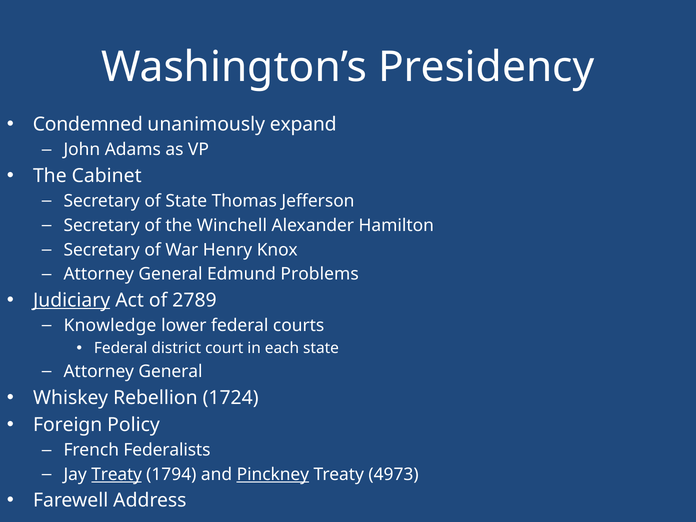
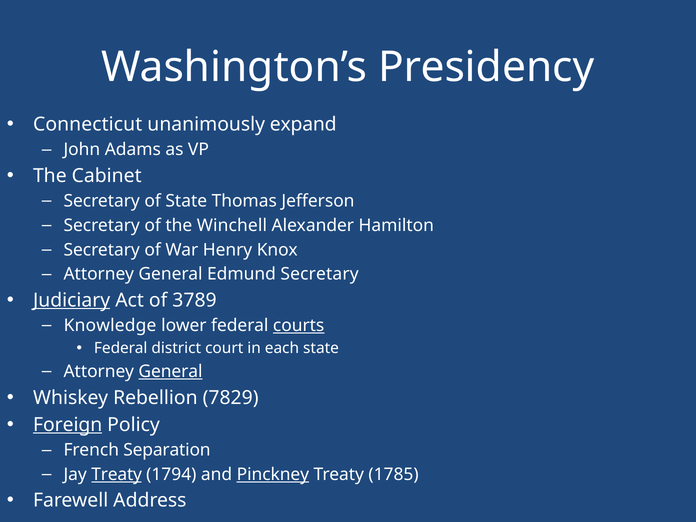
Condemned: Condemned -> Connecticut (88, 124)
Edmund Problems: Problems -> Secretary (320, 274)
2789: 2789 -> 3789 (195, 300)
courts underline: none -> present (299, 326)
General underline: none -> present (170, 372)
1724: 1724 -> 7829 (231, 398)
Foreign underline: none -> present (68, 425)
Federalists: Federalists -> Separation (167, 450)
4973: 4973 -> 1785 (394, 475)
